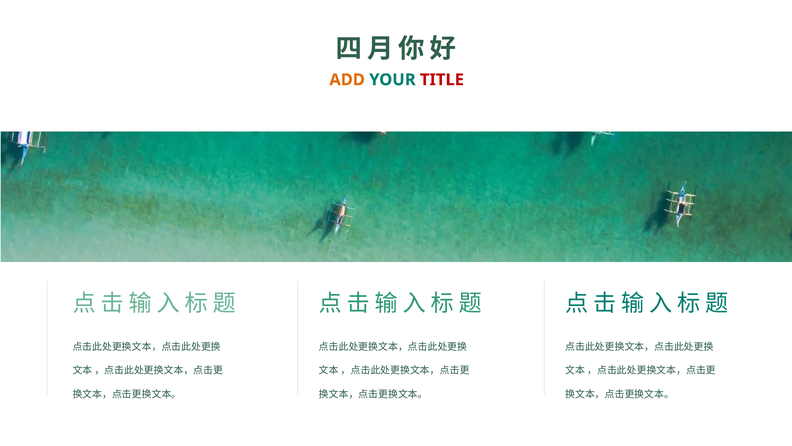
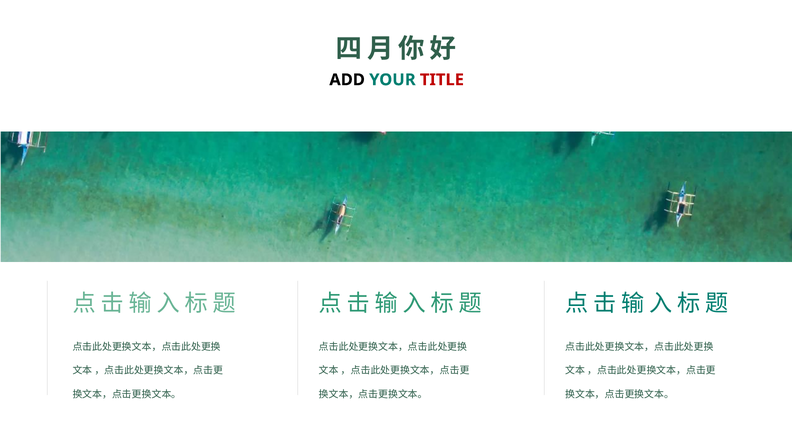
ADD colour: orange -> black (347, 80)
